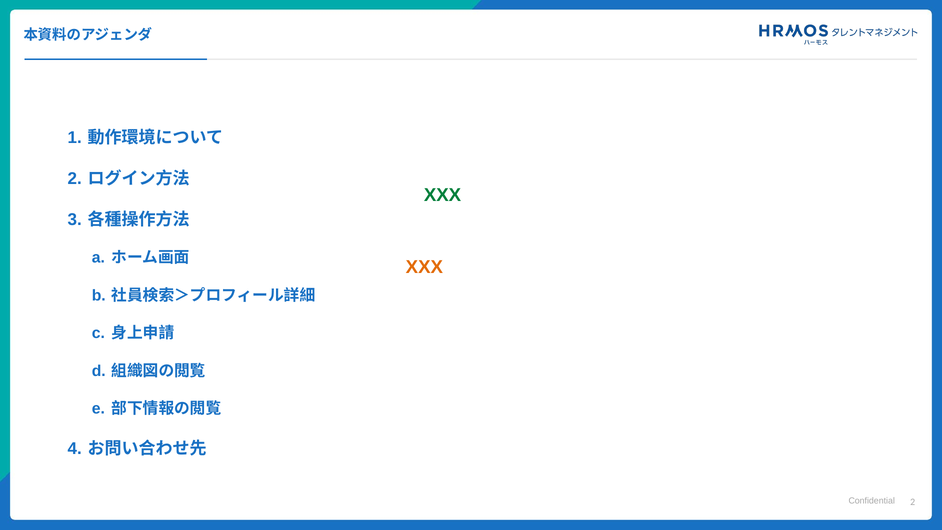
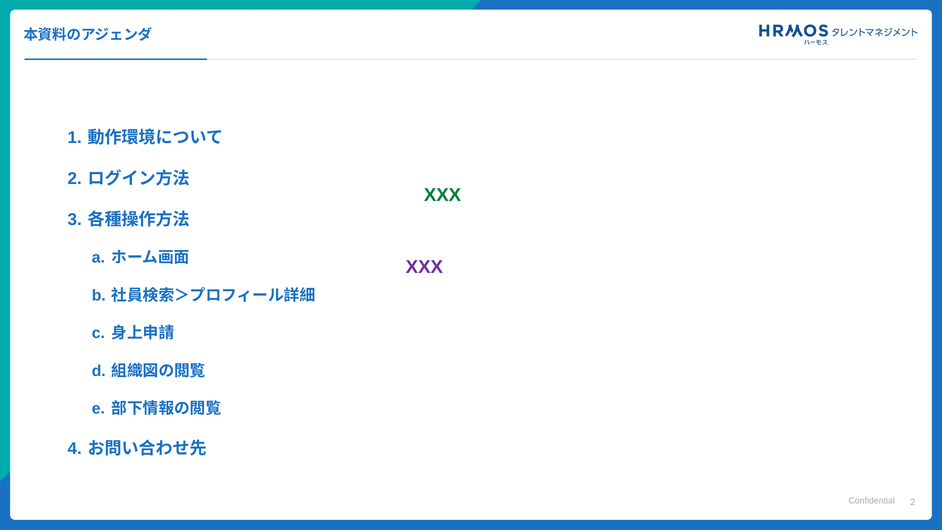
XXX colour: orange -> purple (424, 267)
